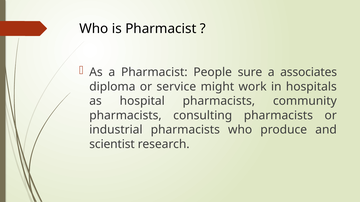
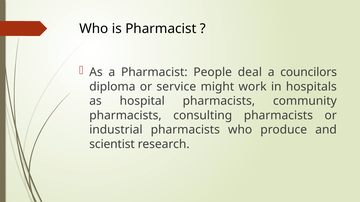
sure: sure -> deal (250, 72)
associates: associates -> councilors (309, 72)
